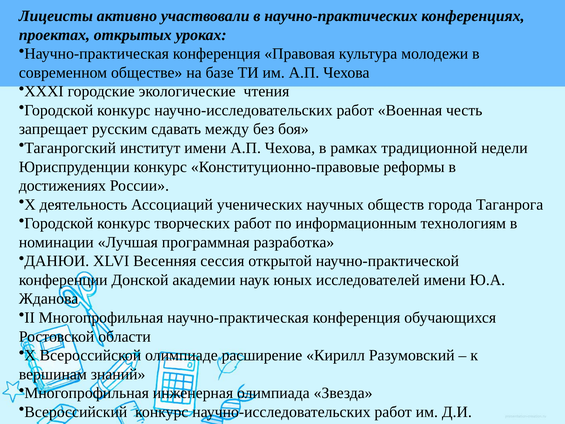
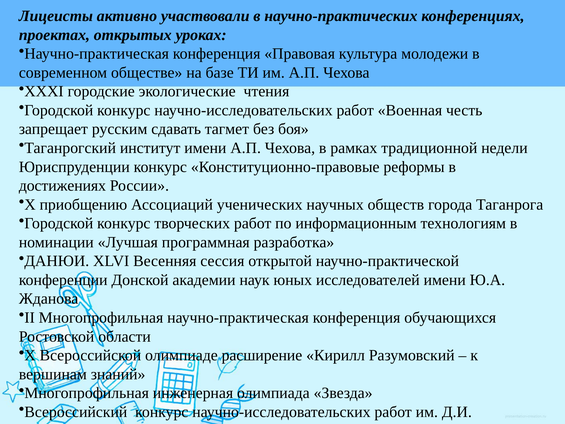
между: между -> тагмет (227, 129)
деятельность: деятельность -> приобщению (83, 204)
